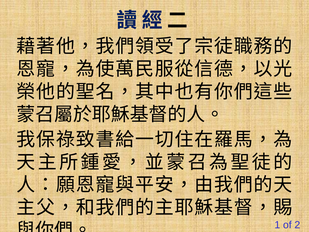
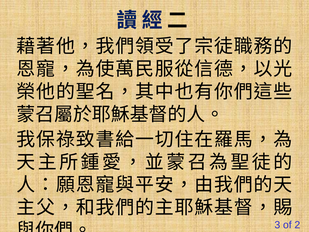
1: 1 -> 3 (277, 225)
